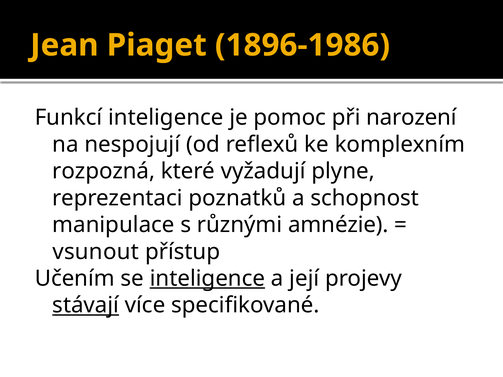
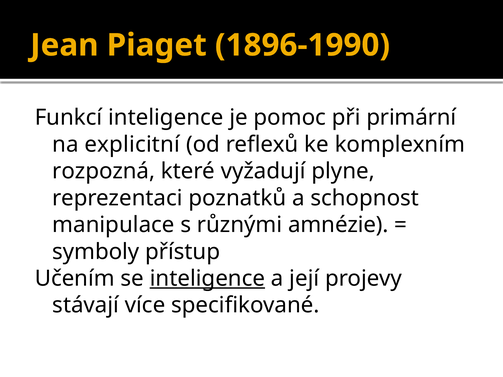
1896-1986: 1896-1986 -> 1896-1990 (302, 45)
narození: narození -> primární (411, 118)
nespojují: nespojují -> explicitní (132, 144)
vsunout: vsunout -> symboly (96, 252)
stávají underline: present -> none (86, 305)
